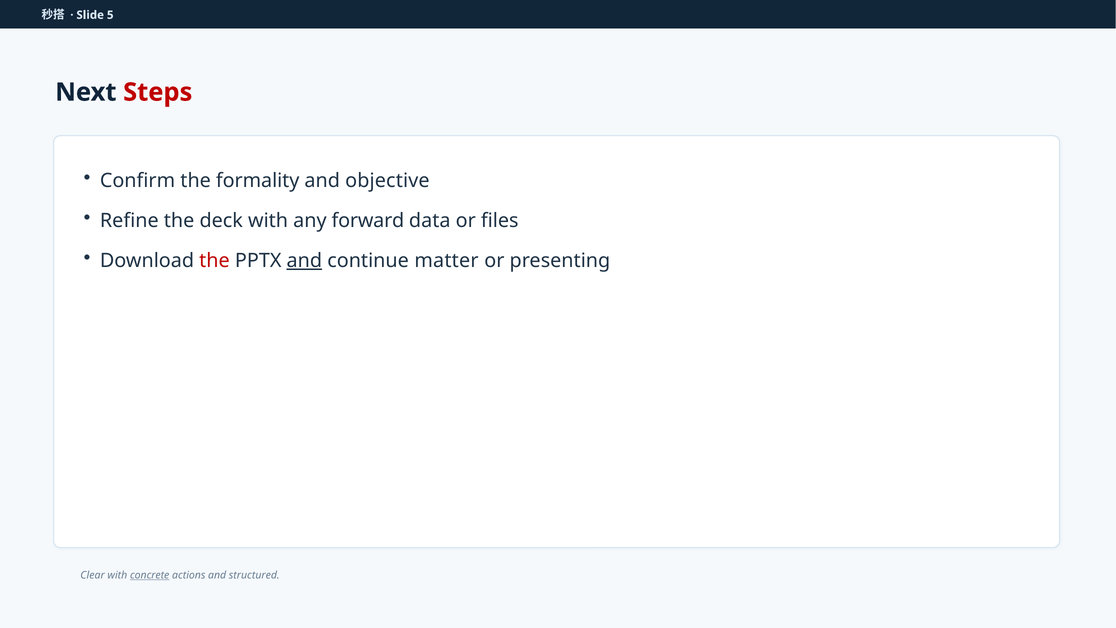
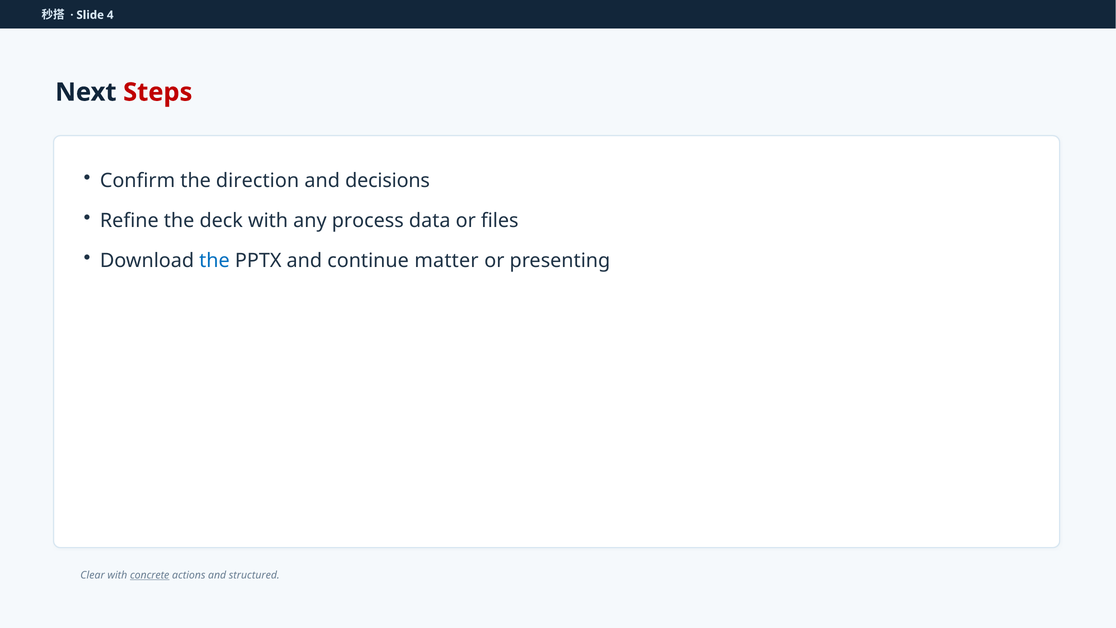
5: 5 -> 4 (110, 15)
formality: formality -> direction (258, 181)
objective: objective -> decisions (388, 181)
forward: forward -> process (368, 221)
the colour: red -> blue (214, 261)
and underline: present -> none (304, 261)
